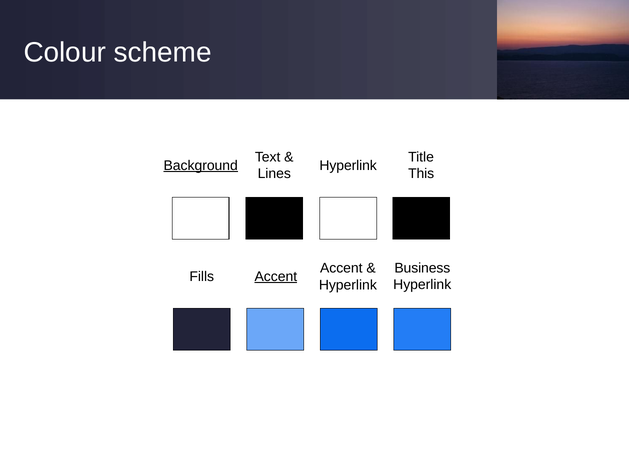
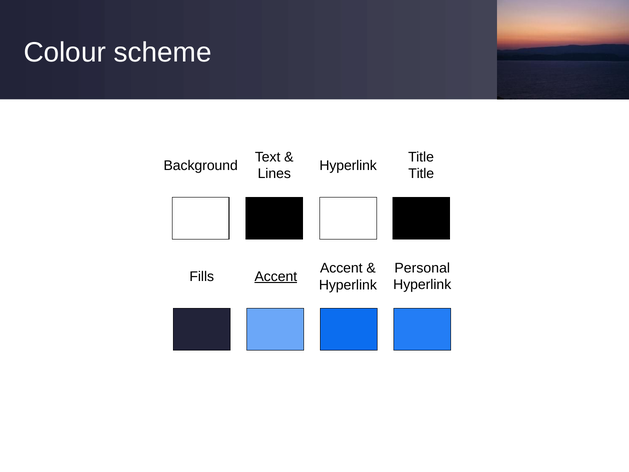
Background underline: present -> none (201, 165)
This: This -> Title (421, 174)
Business: Business -> Personal (422, 268)
